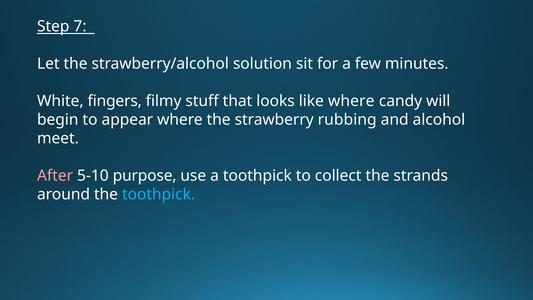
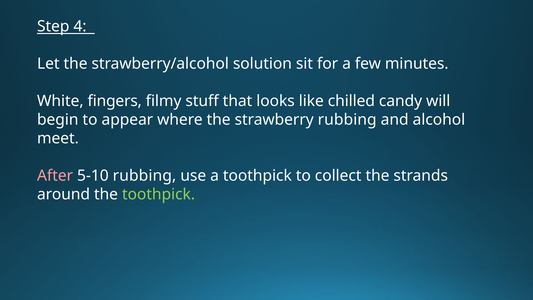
7: 7 -> 4 (80, 26)
like where: where -> chilled (351, 101)
5-10 purpose: purpose -> rubbing (144, 176)
toothpick colour: light blue -> light green (159, 194)
